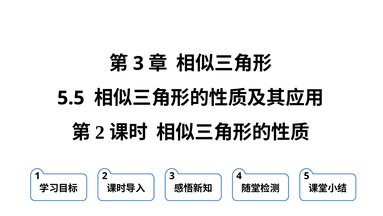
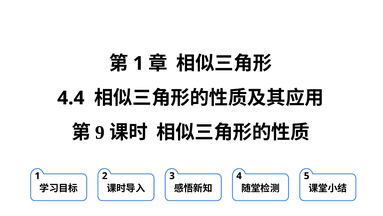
3: 3 -> 1 (138, 63)
5.5: 5.5 -> 4.4 (71, 98)
2: 2 -> 9 (100, 132)
